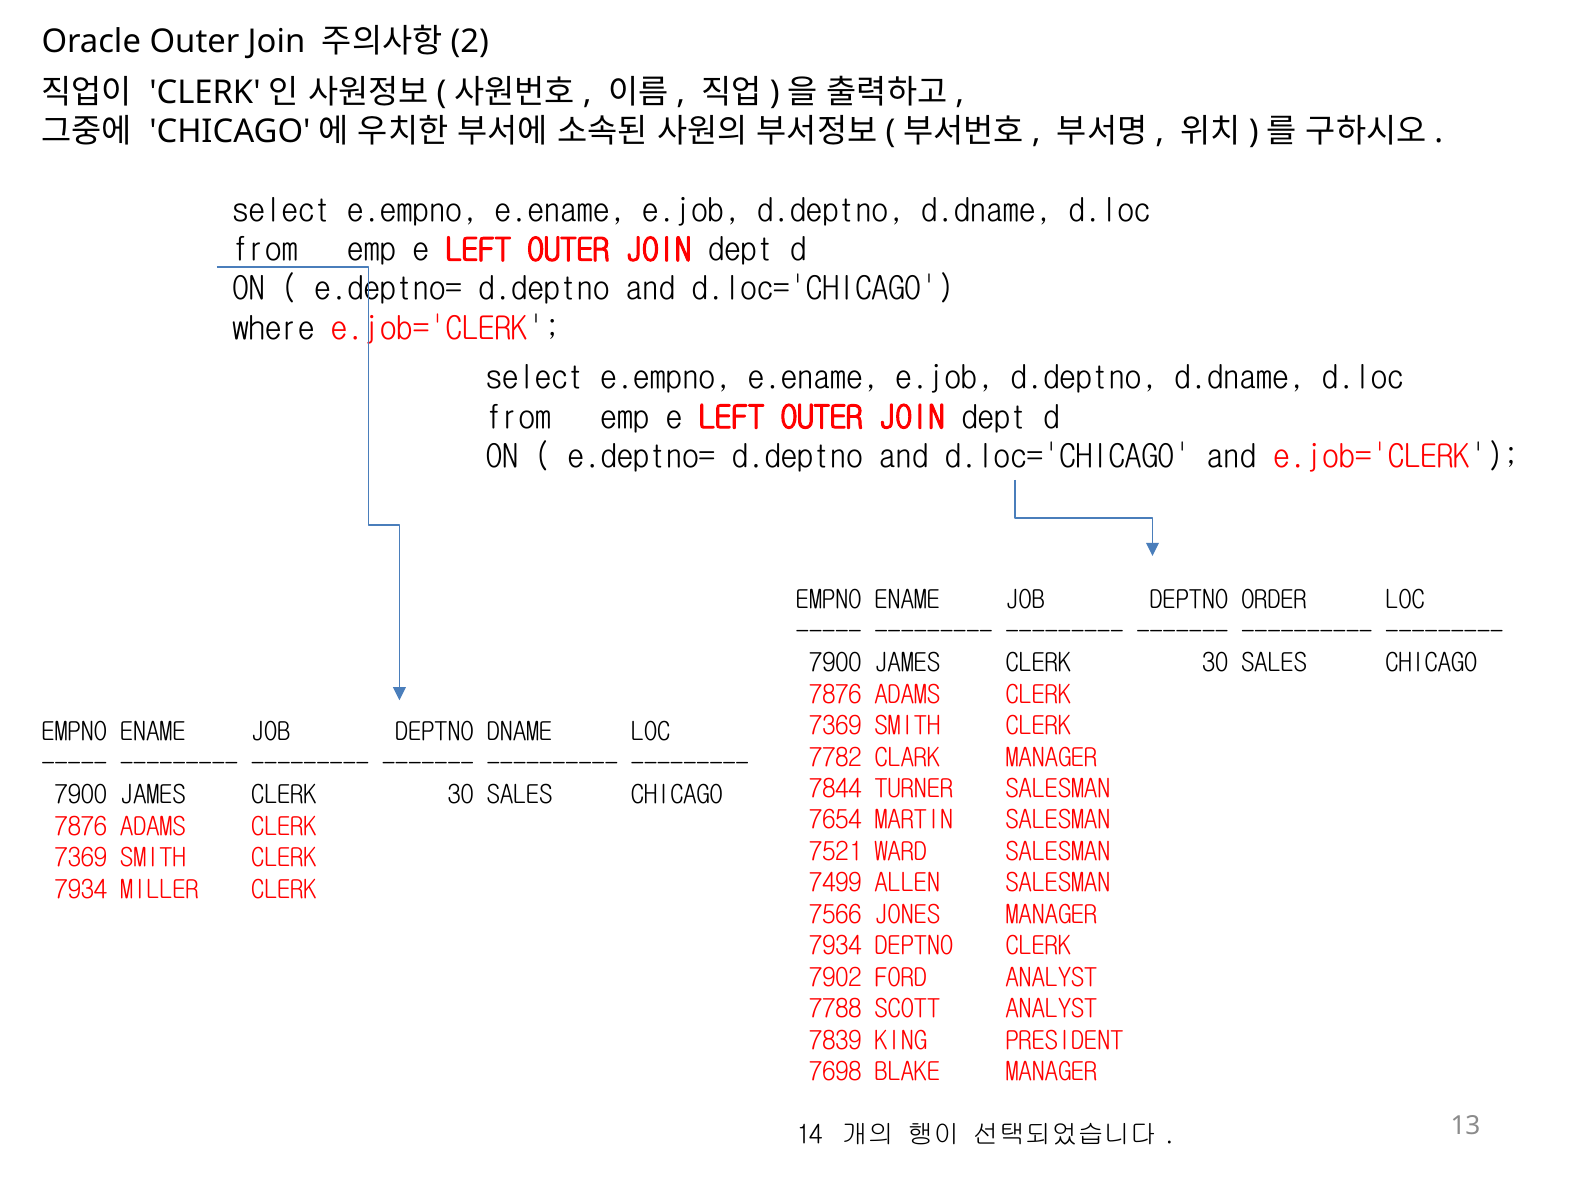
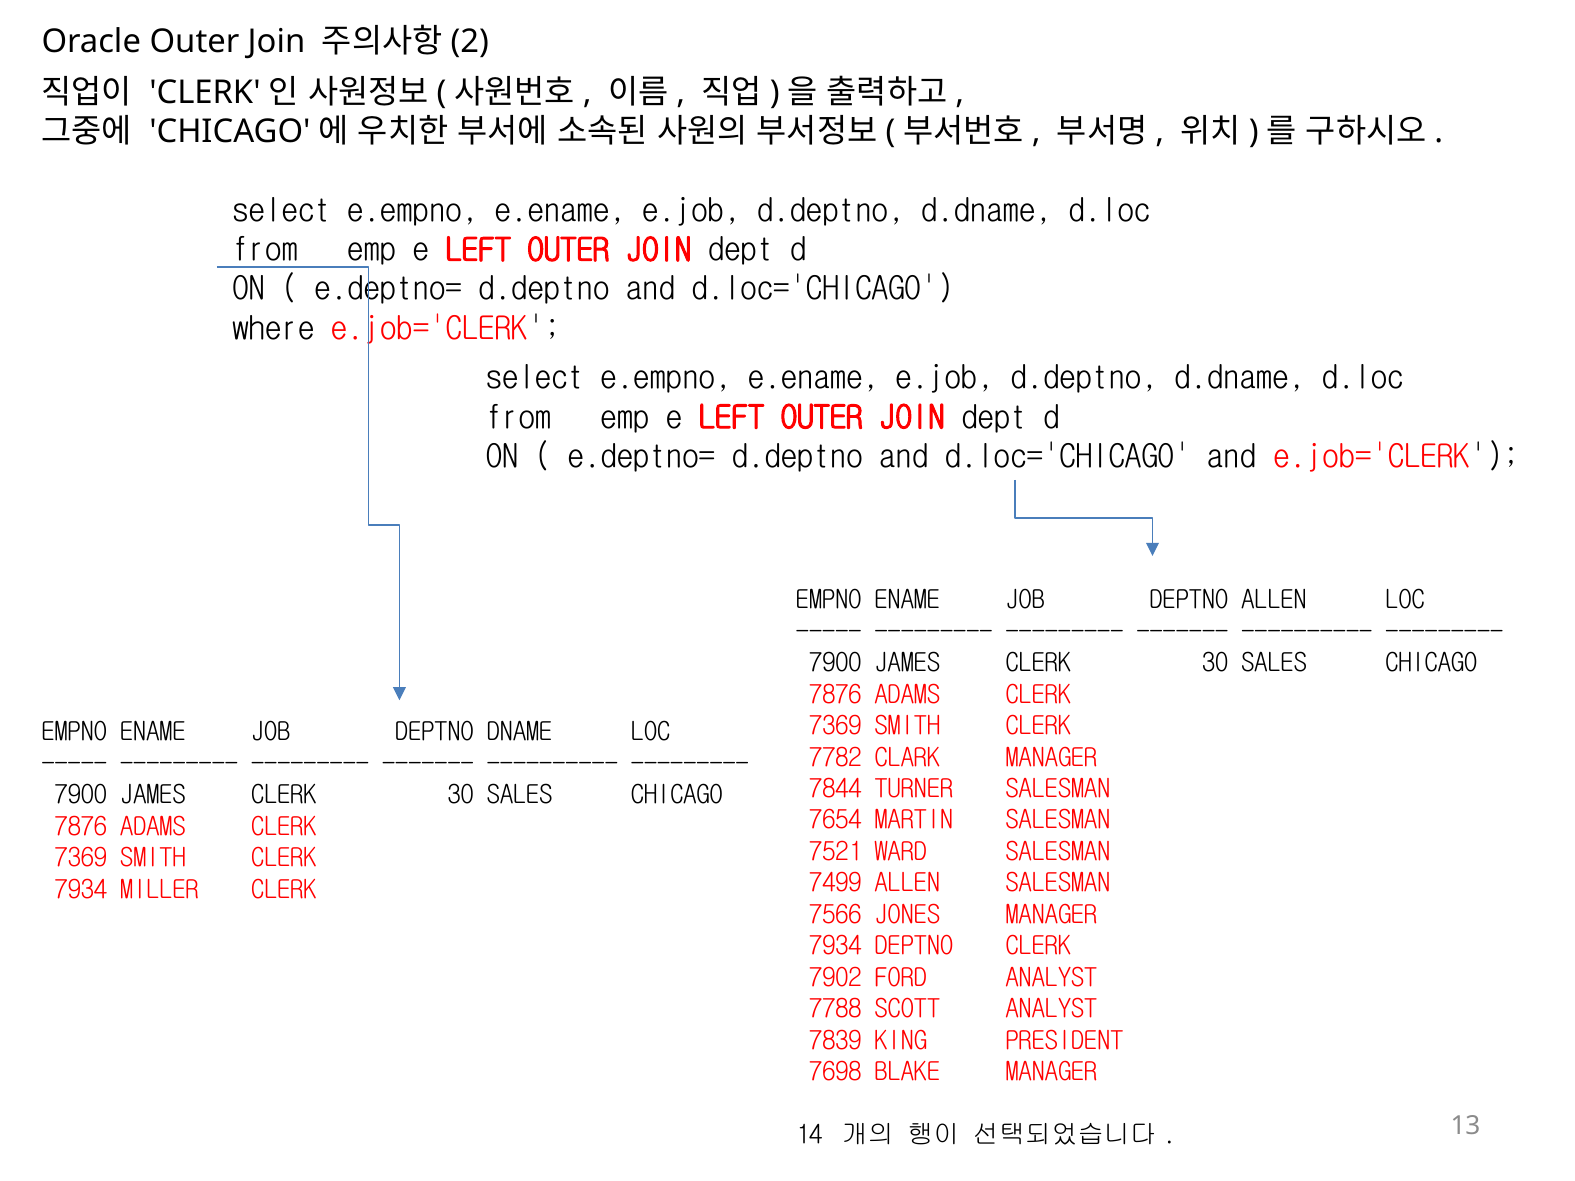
DEPTNO ORDER: ORDER -> ALLEN (1274, 600)
